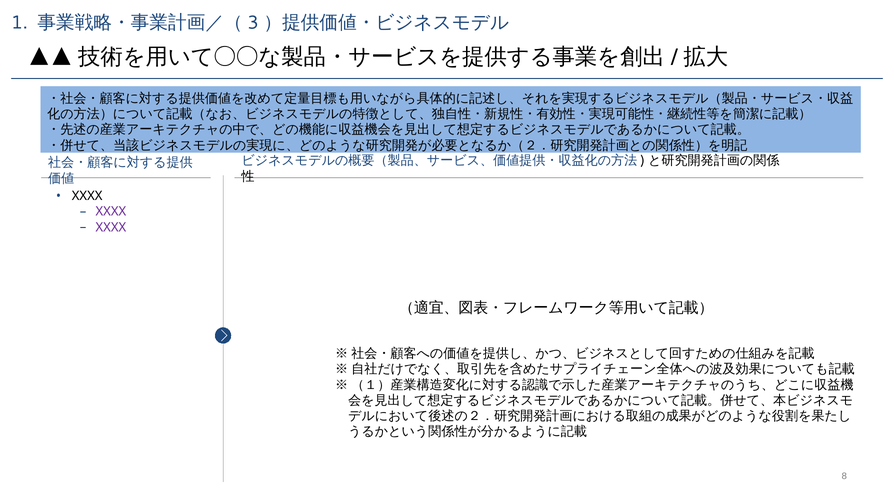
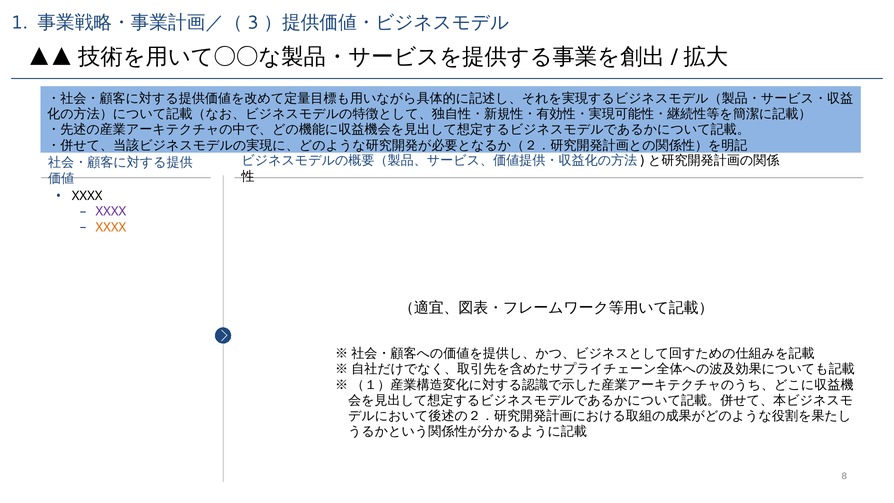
XXXX colour: purple -> orange (111, 227)
